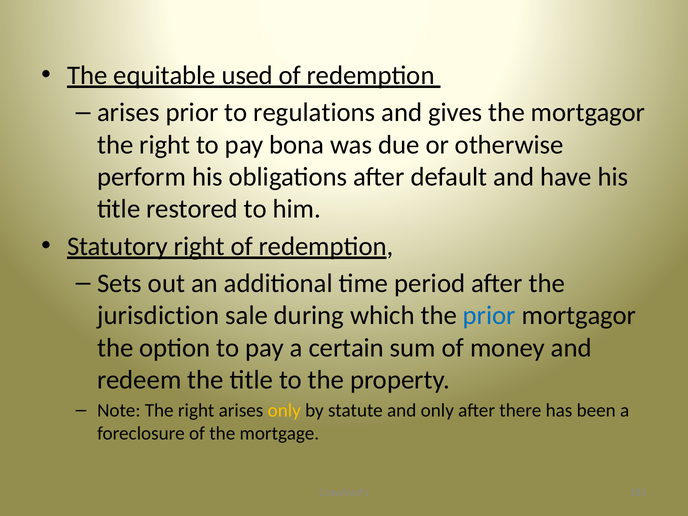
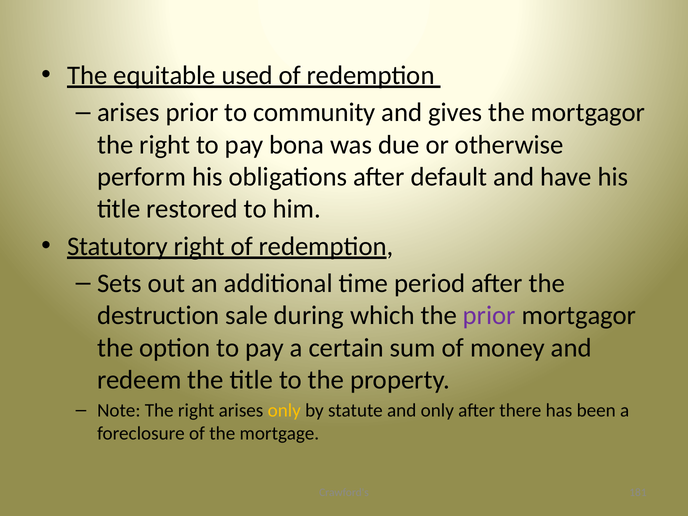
regulations: regulations -> community (314, 113)
jurisdiction: jurisdiction -> destruction (158, 316)
prior colour: blue -> purple (489, 316)
